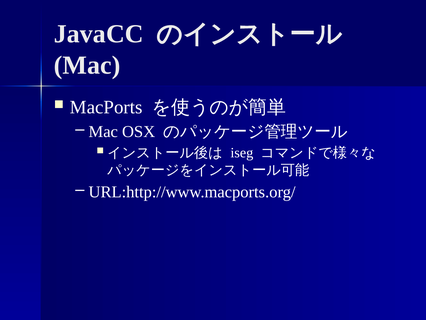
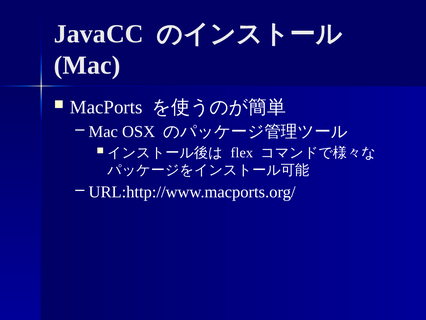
iseg: iseg -> flex (242, 153)
